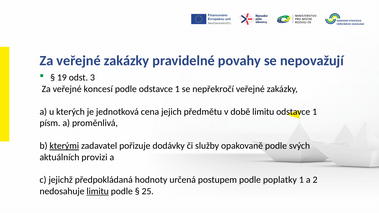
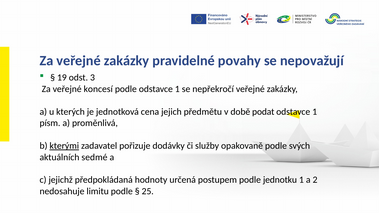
době limitu: limitu -> podat (263, 112)
provizi: provizi -> sedmé (94, 157)
poplatky: poplatky -> jednotku (280, 180)
limitu underline: present -> none (98, 191)
